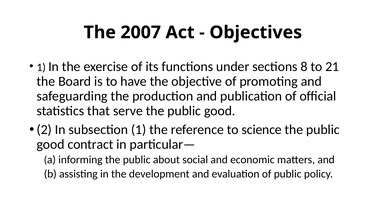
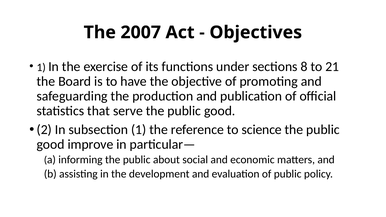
contract: contract -> improve (90, 144)
